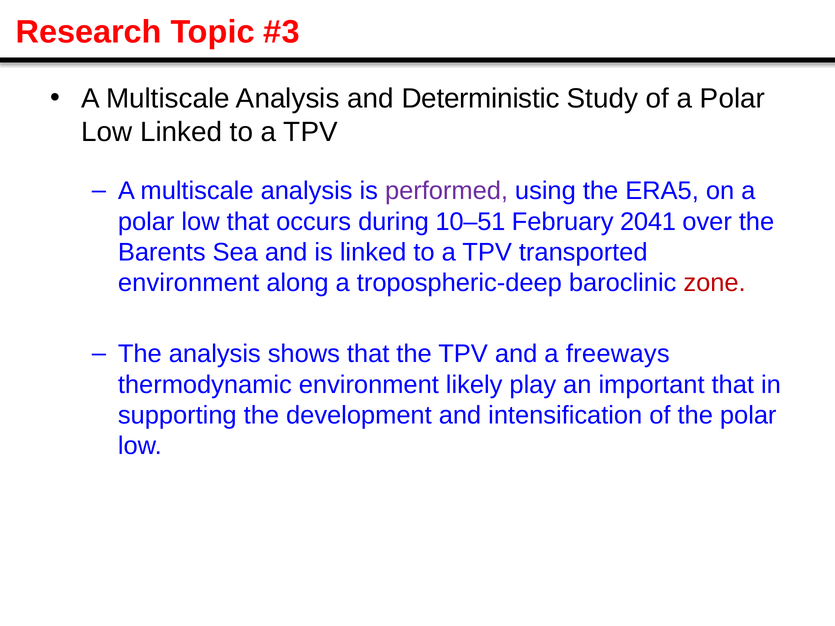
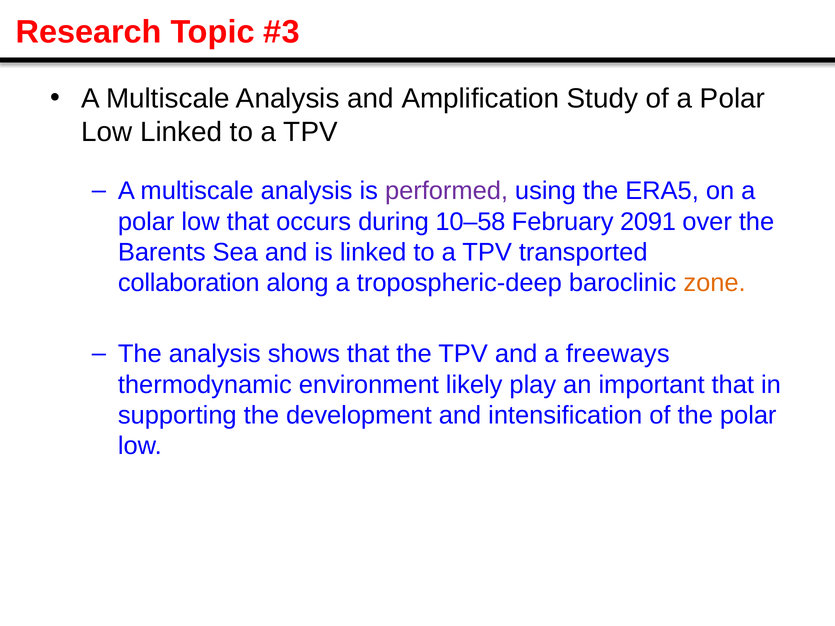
Deterministic: Deterministic -> Amplification (480, 99)
10–51: 10–51 -> 10–58 (470, 222)
2041: 2041 -> 2091 (648, 222)
environment: environment -> collaboration (189, 283)
zone colour: red -> orange (715, 283)
